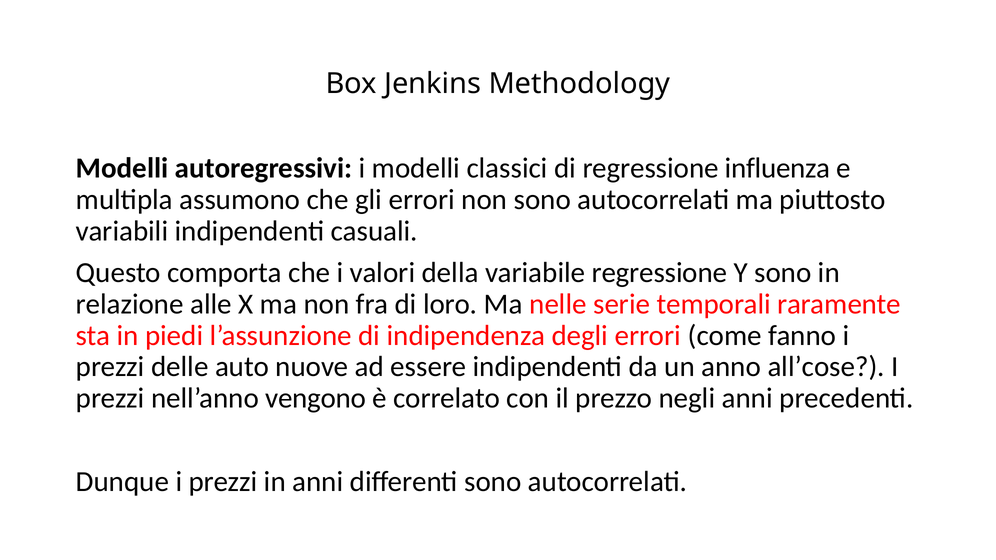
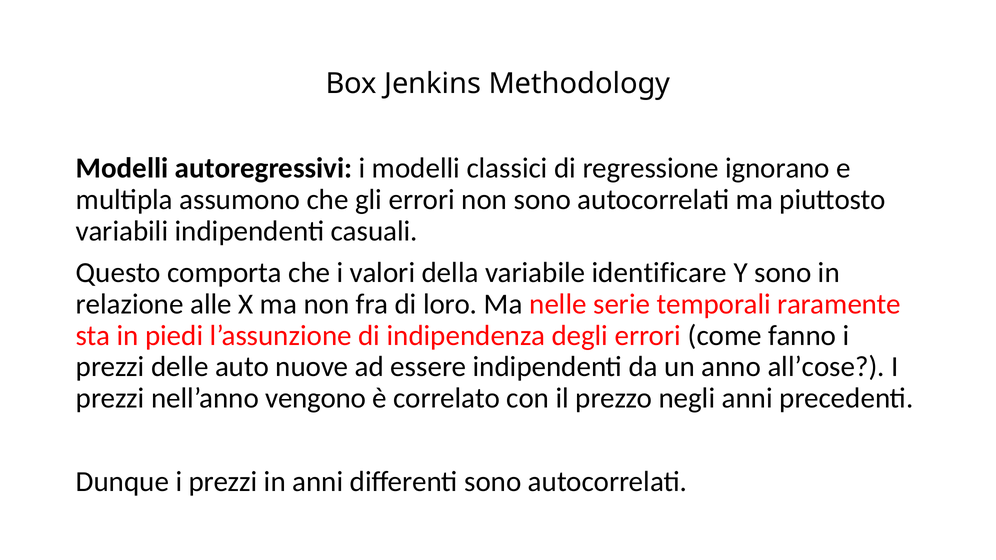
influenza: influenza -> ignorano (778, 168)
variabile regressione: regressione -> identificare (659, 273)
